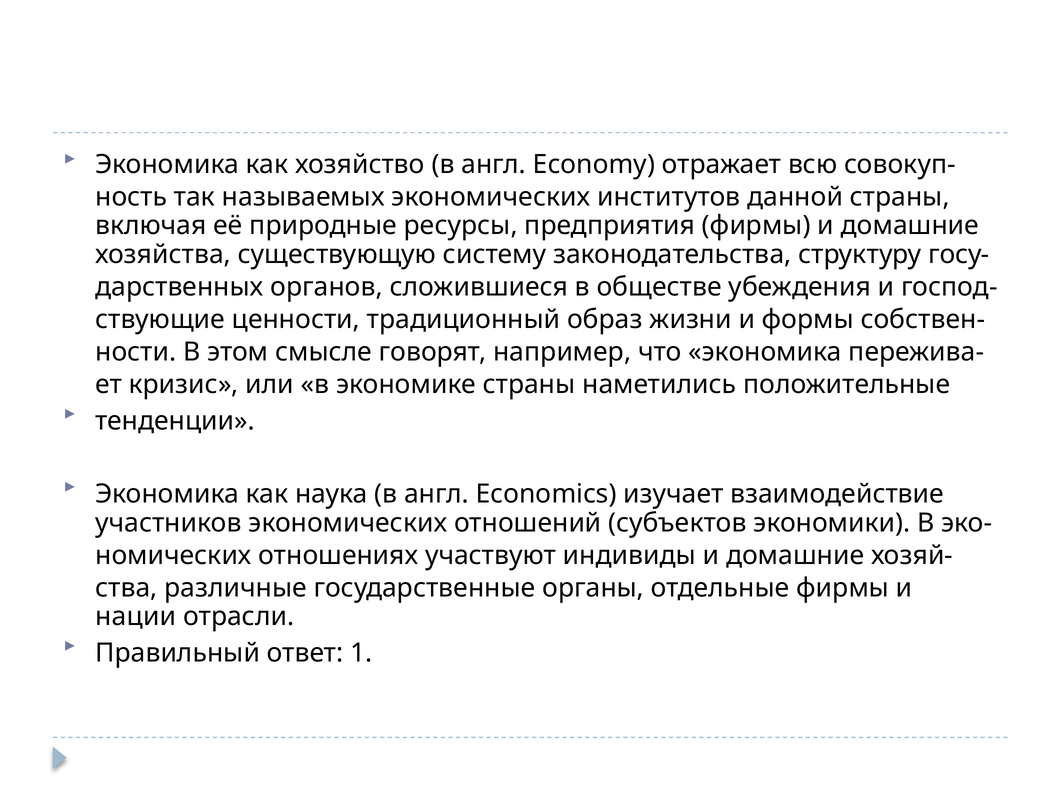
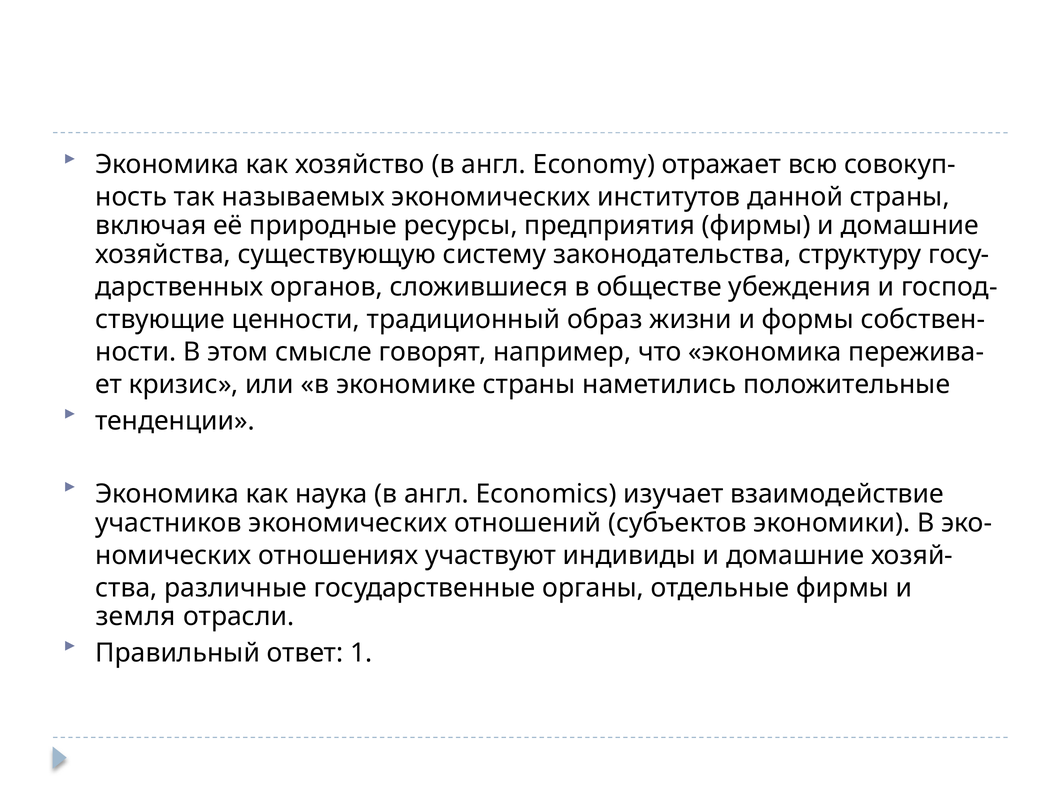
нации: нации -> земля (136, 616)
